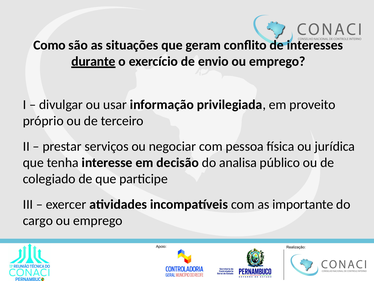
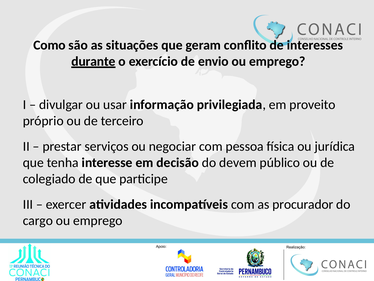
analisa: analisa -> devem (238, 162)
importante: importante -> procurador (303, 204)
